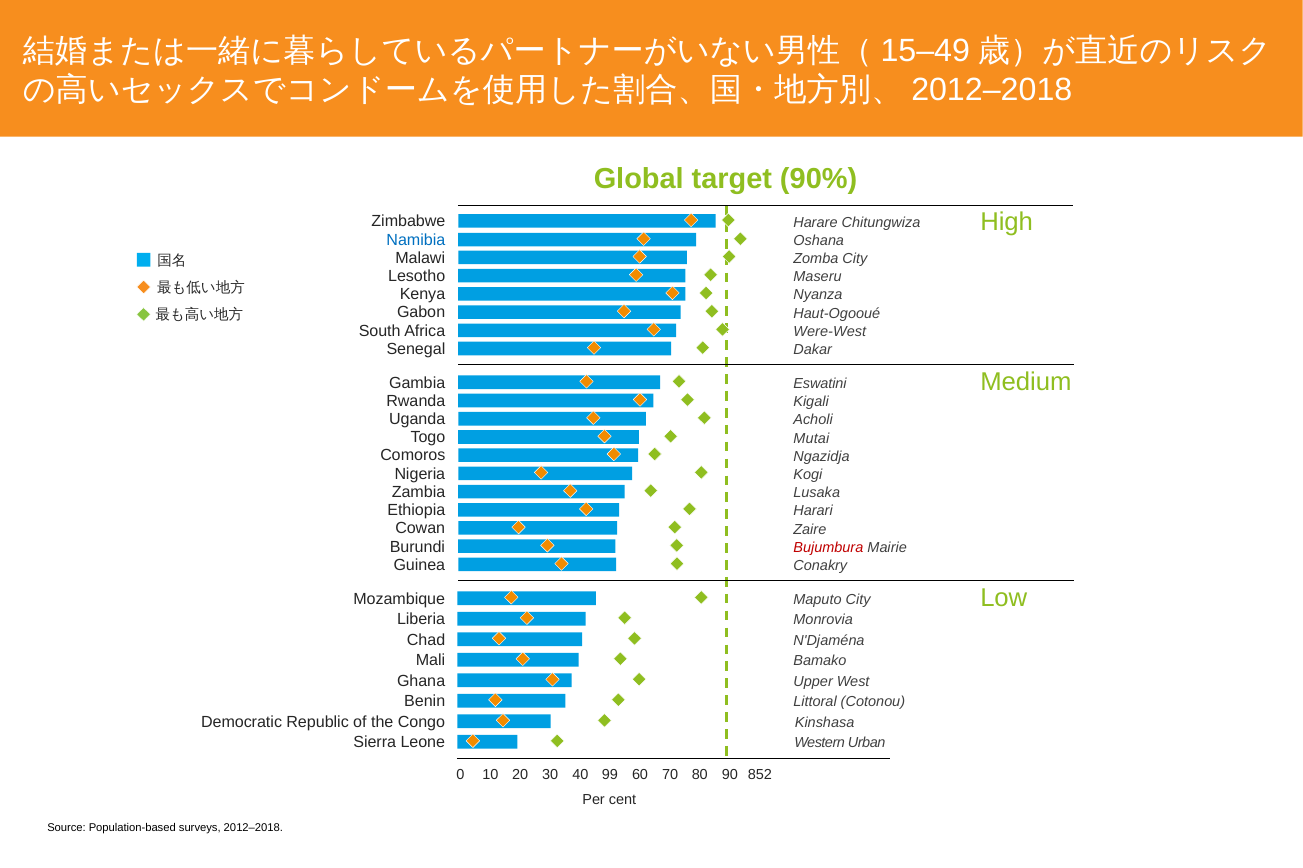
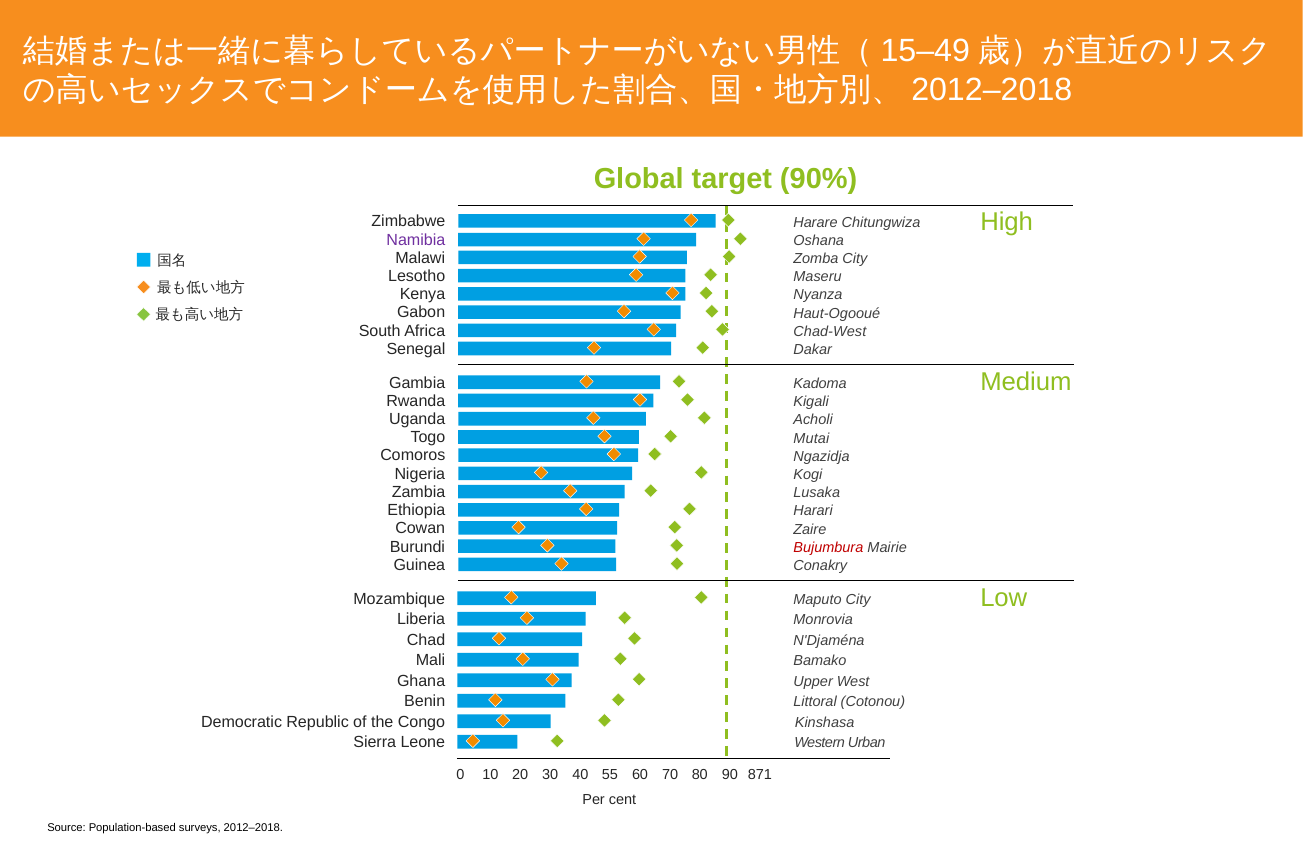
Namibia colour: blue -> purple (416, 240)
Were-West: Were-West -> Chad-West (830, 332)
Eswatini: Eswatini -> Kadoma (820, 384)
99: 99 -> 55 (610, 775)
852: 852 -> 871 (760, 775)
